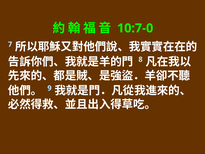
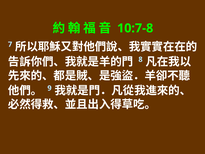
10:7-0: 10:7-0 -> 10:7-8 (135, 28)
